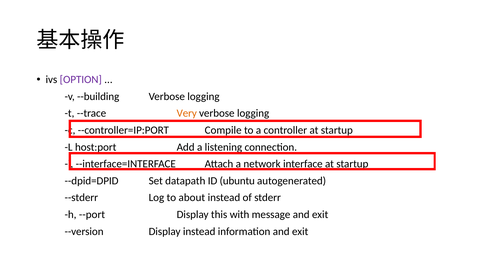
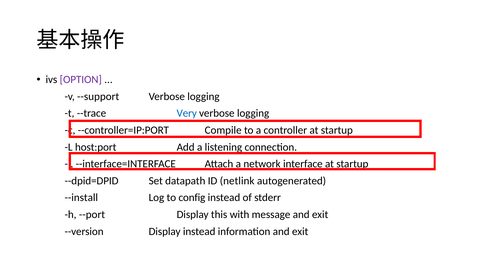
--building: --building -> --support (98, 96)
Very colour: orange -> blue (187, 113)
ubuntu: ubuntu -> netlink (237, 181)
--stderr: --stderr -> --install (81, 198)
about: about -> config (192, 198)
